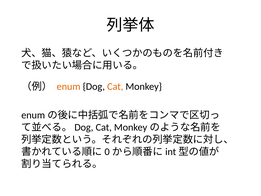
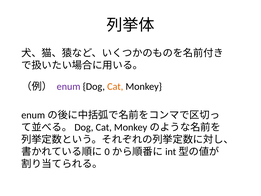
enum colour: orange -> purple (69, 87)
